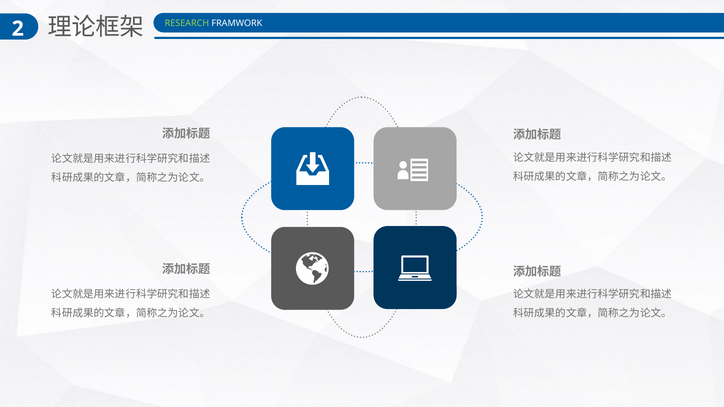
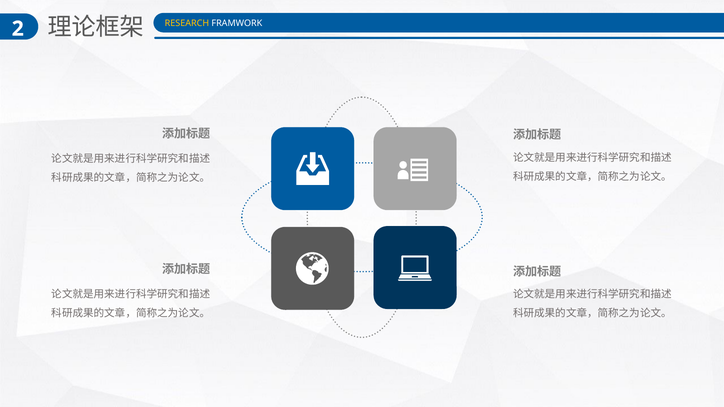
RESEARCH colour: light green -> yellow (187, 23)
